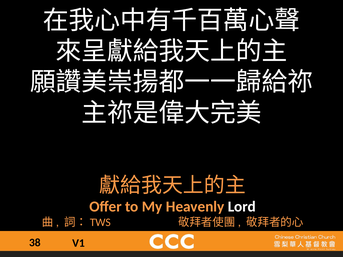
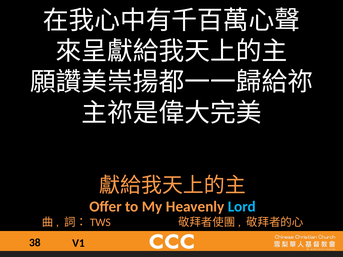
Lord colour: white -> light blue (242, 207)
